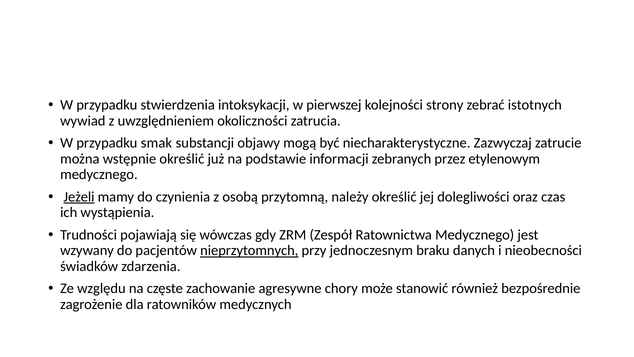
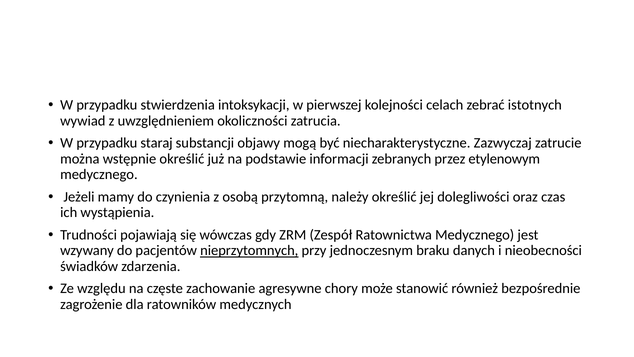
strony: strony -> celach (445, 105)
smak: smak -> staraj (157, 143)
Jeżeli underline: present -> none (79, 197)
